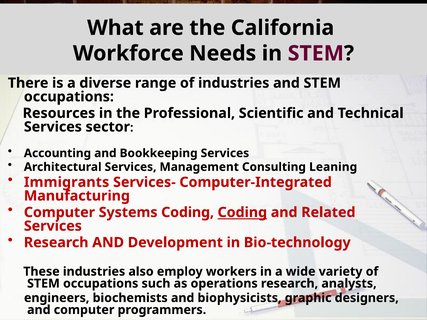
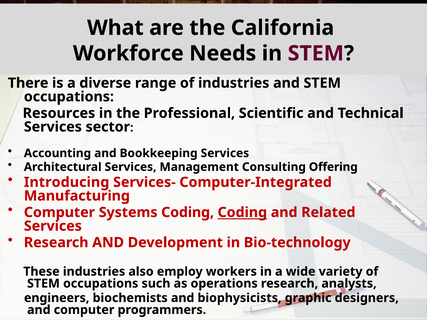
Leaning: Leaning -> Offering (333, 167)
Immigrants: Immigrants -> Introducing (67, 182)
